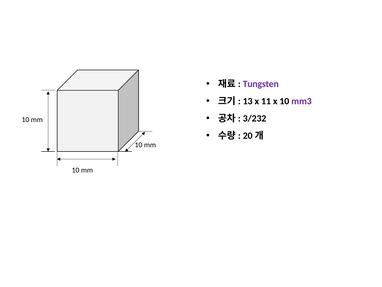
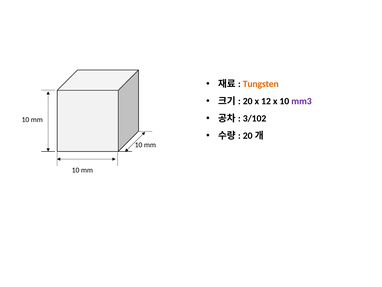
Tungsten colour: purple -> orange (261, 84)
13: 13 -> 20 (248, 101)
11: 11 -> 12 (266, 101)
3/232: 3/232 -> 3/102 (255, 118)
